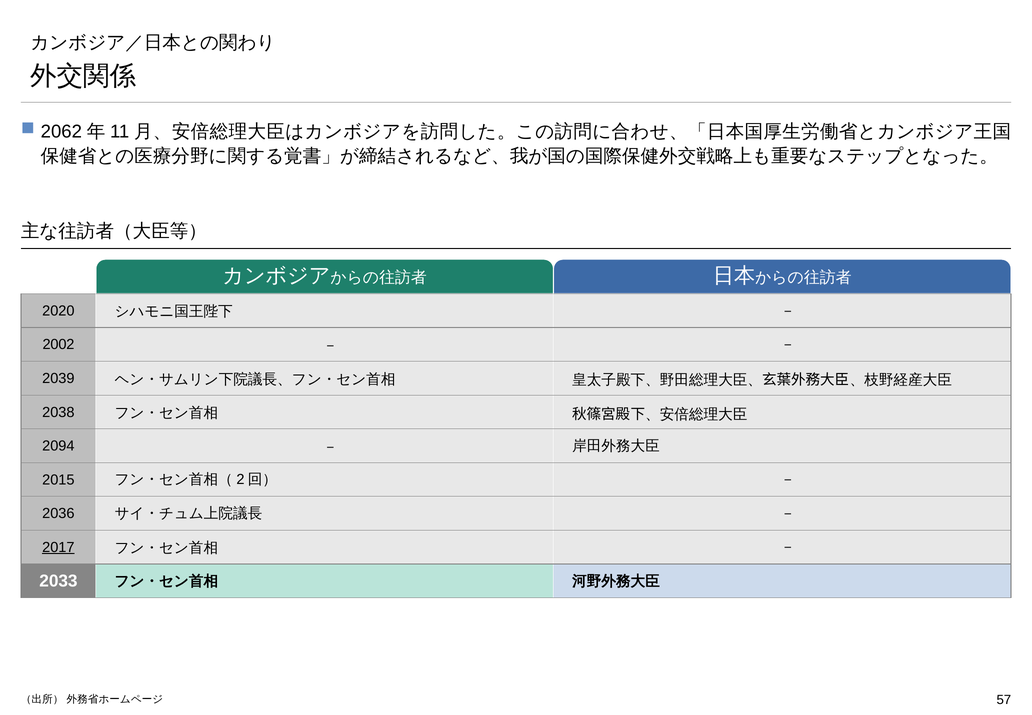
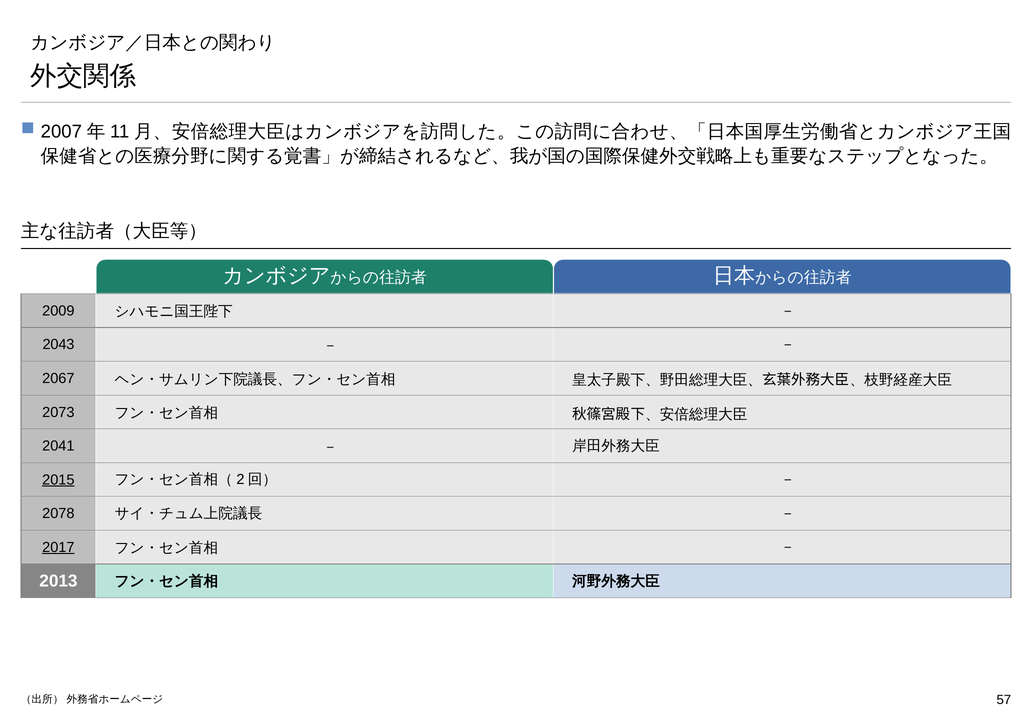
2062: 2062 -> 2007 (61, 132)
2020: 2020 -> 2009 (58, 311)
2002: 2002 -> 2043 (58, 344)
2039: 2039 -> 2067 (58, 378)
2038: 2038 -> 2073 (58, 412)
2094: 2094 -> 2041 (58, 446)
2015 underline: none -> present (58, 479)
2036: 2036 -> 2078 (58, 513)
2033: 2033 -> 2013 (58, 581)
